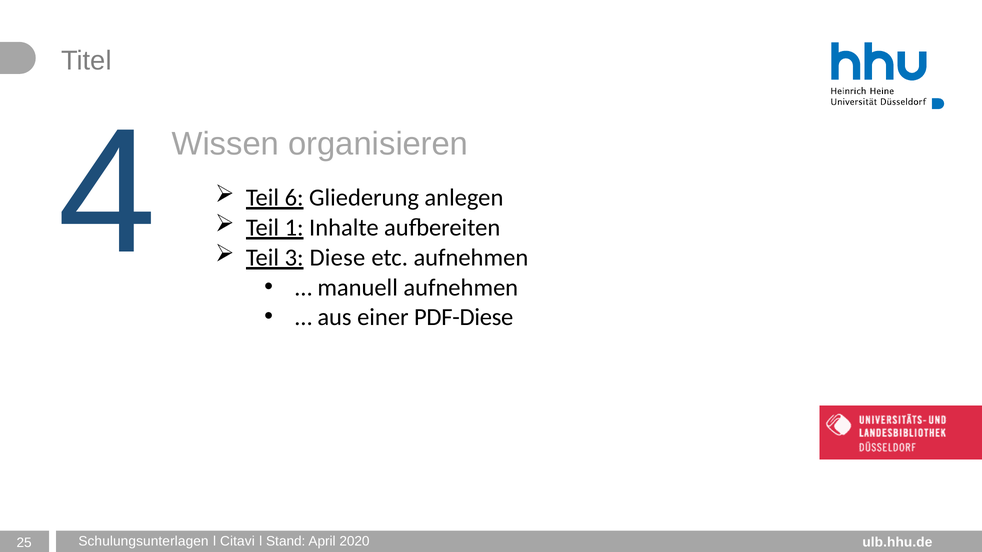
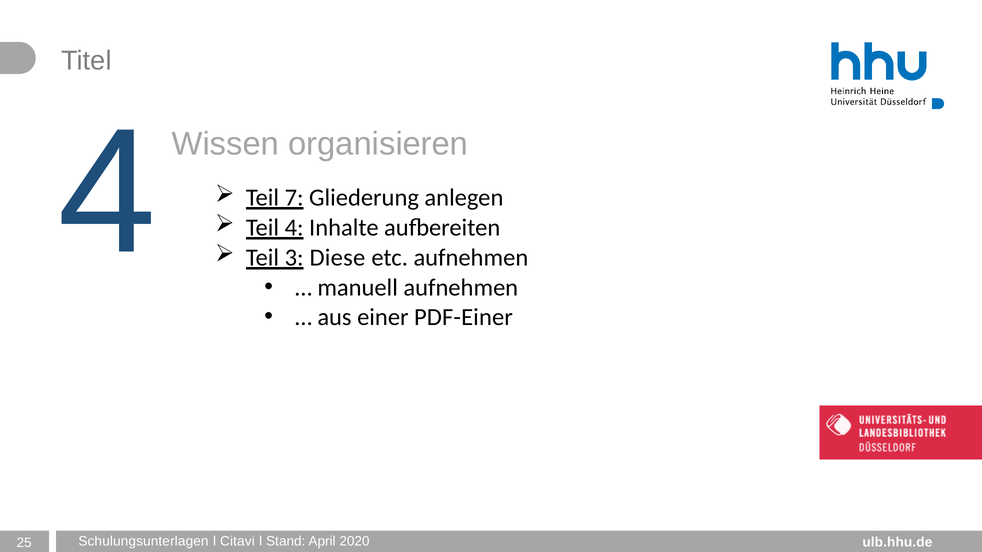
6: 6 -> 7 (294, 198)
Teil 1: 1 -> 4 (294, 228)
PDF-Diese: PDF-Diese -> PDF-Einer (463, 317)
